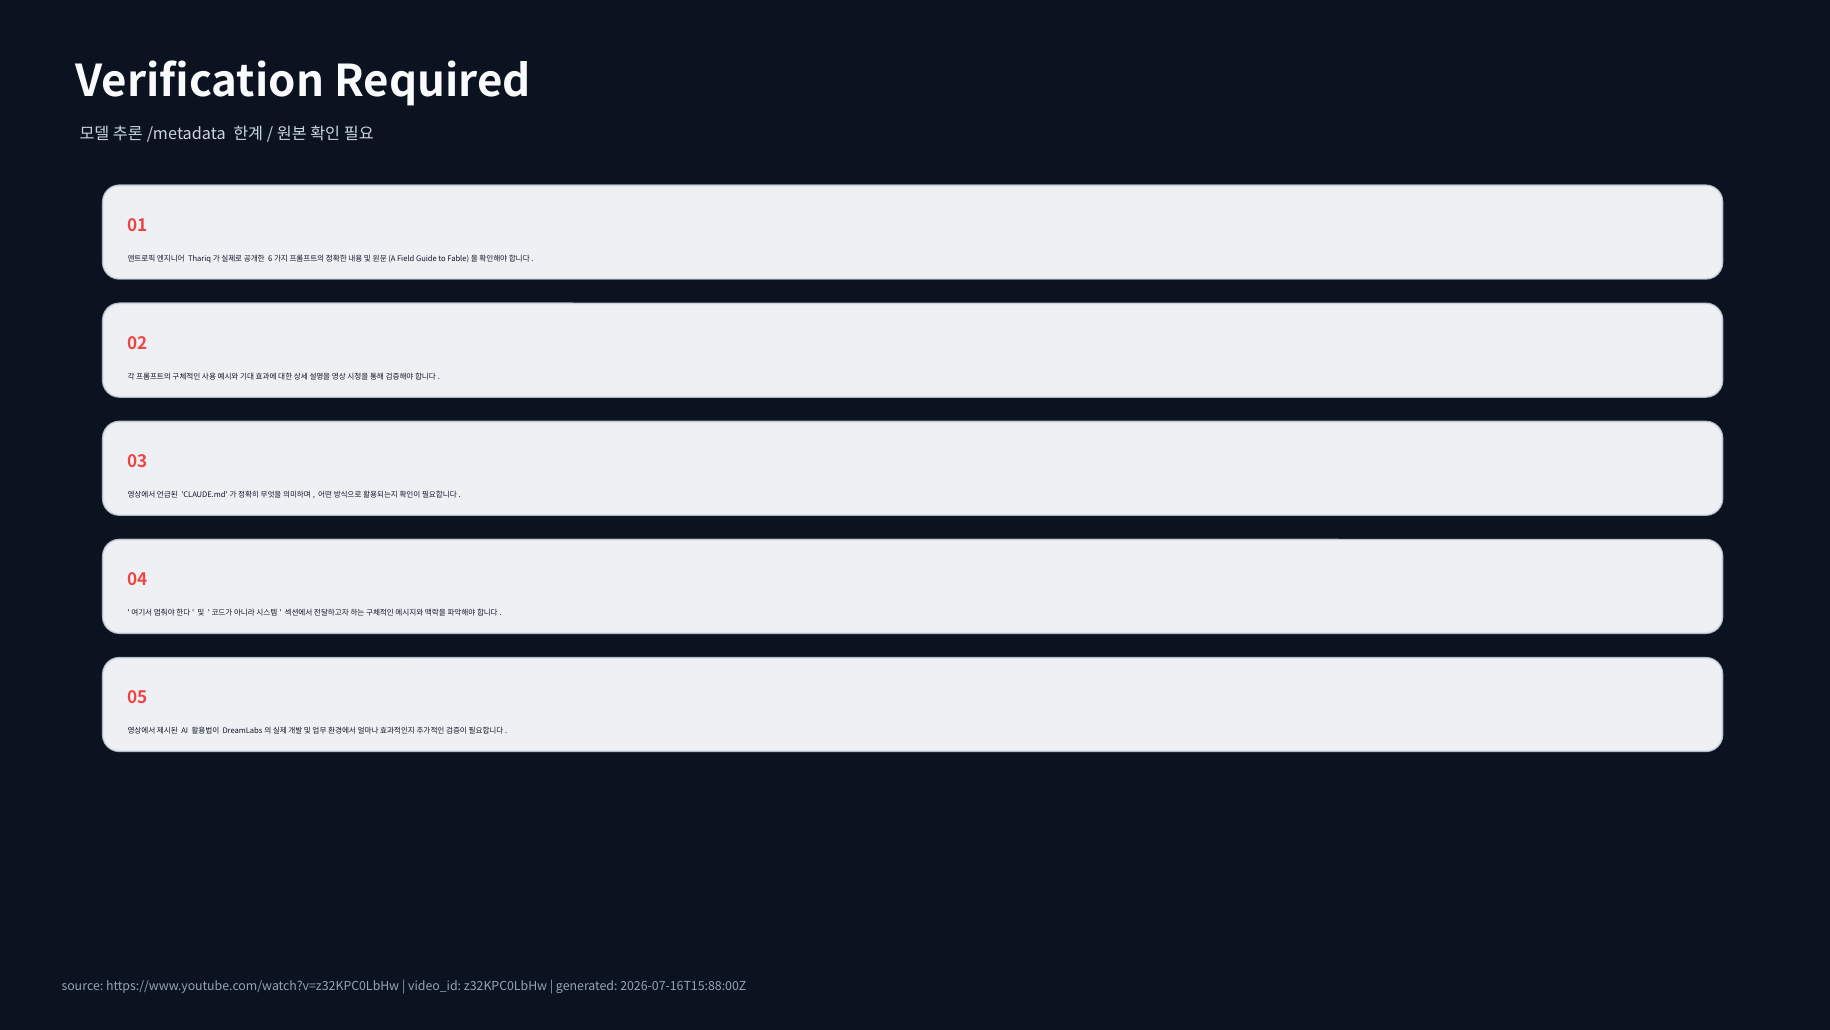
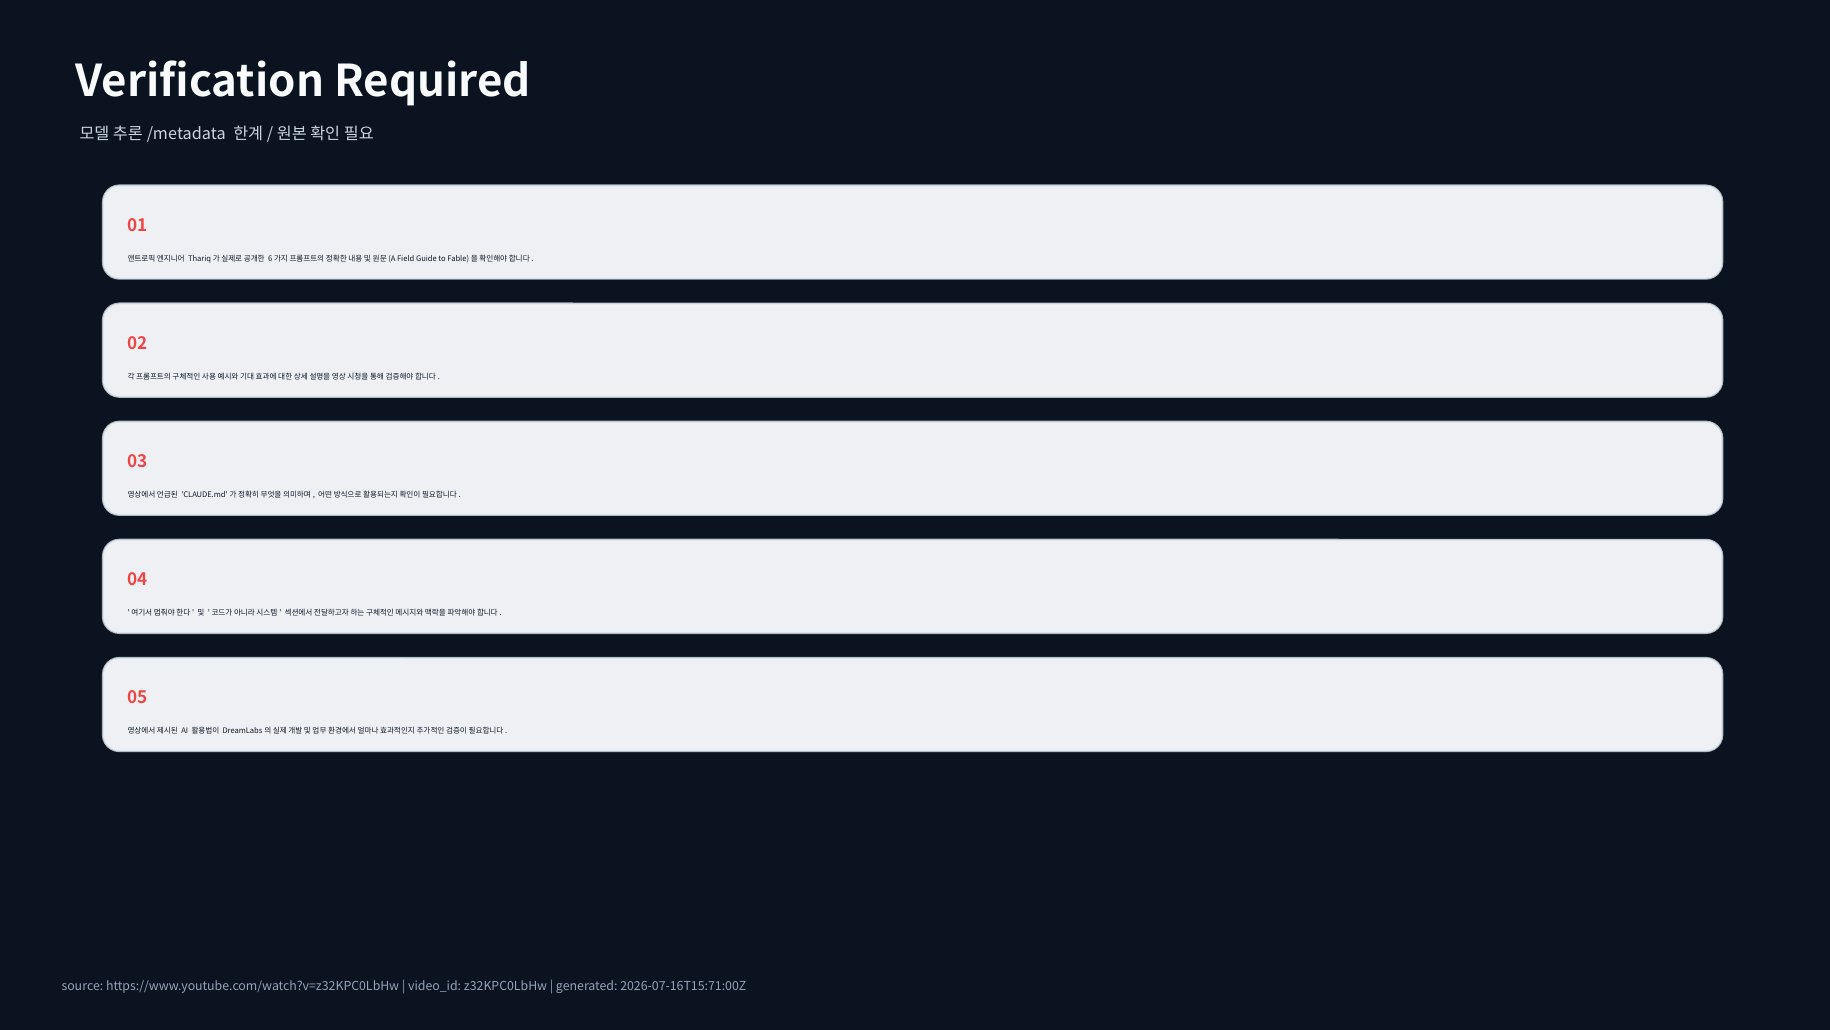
2026-07-16T15:88:00Z: 2026-07-16T15:88:00Z -> 2026-07-16T15:71:00Z (683, 986)
